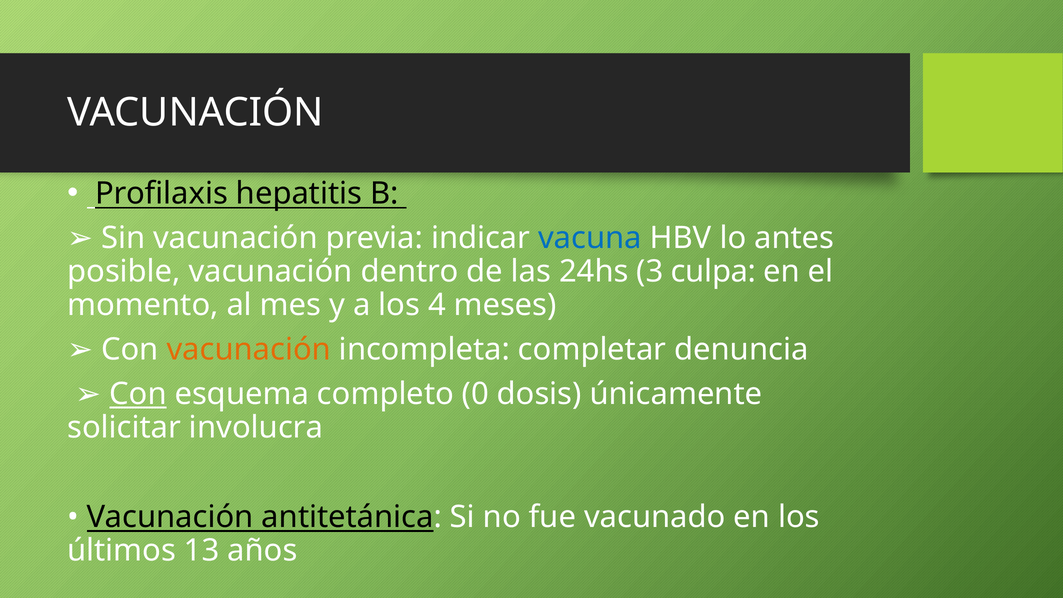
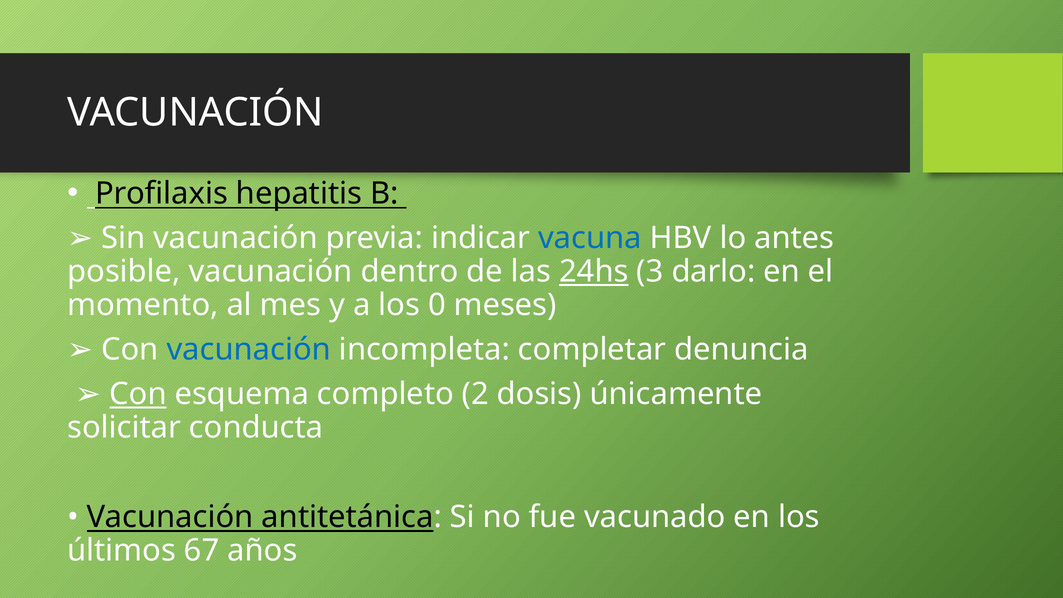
24hs underline: none -> present (594, 272)
culpa: culpa -> darlo (713, 272)
4: 4 -> 0 (437, 305)
vacunación colour: orange -> blue (249, 350)
0: 0 -> 2 (475, 394)
involucra: involucra -> conducta (256, 428)
13: 13 -> 67 (202, 550)
